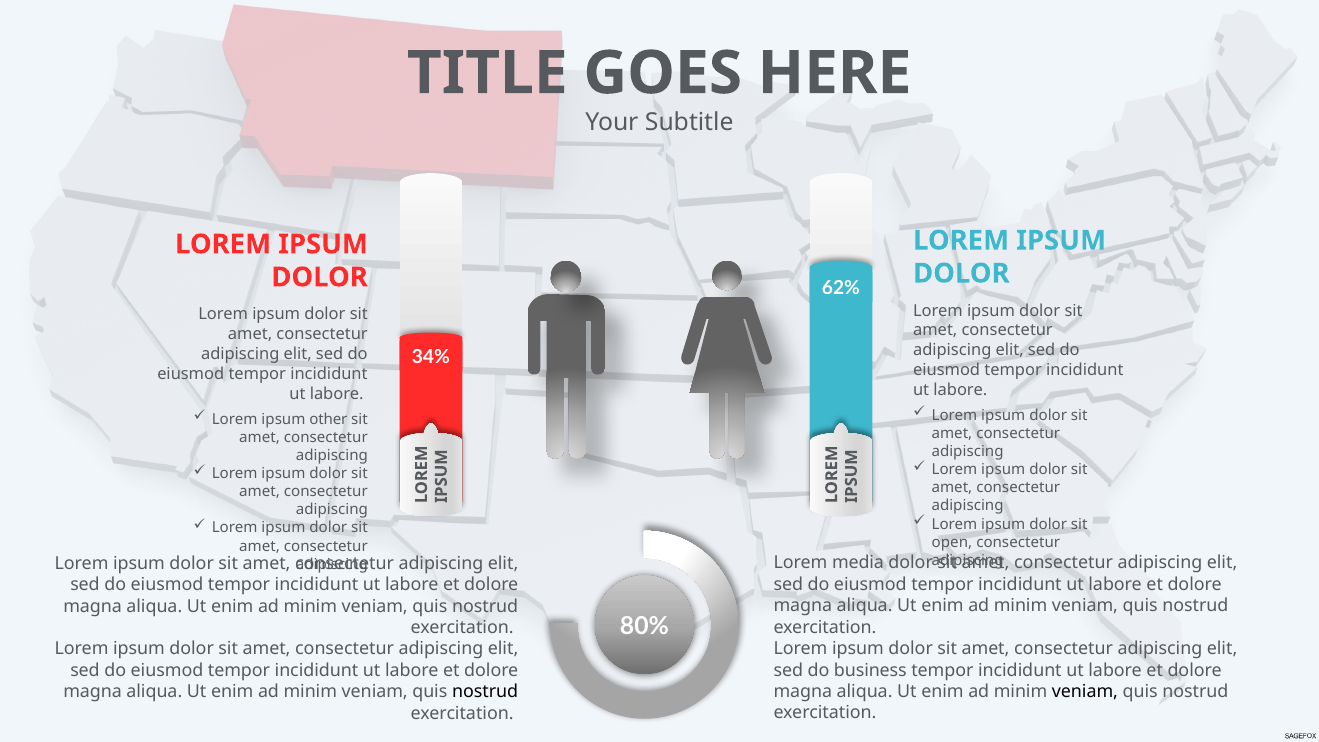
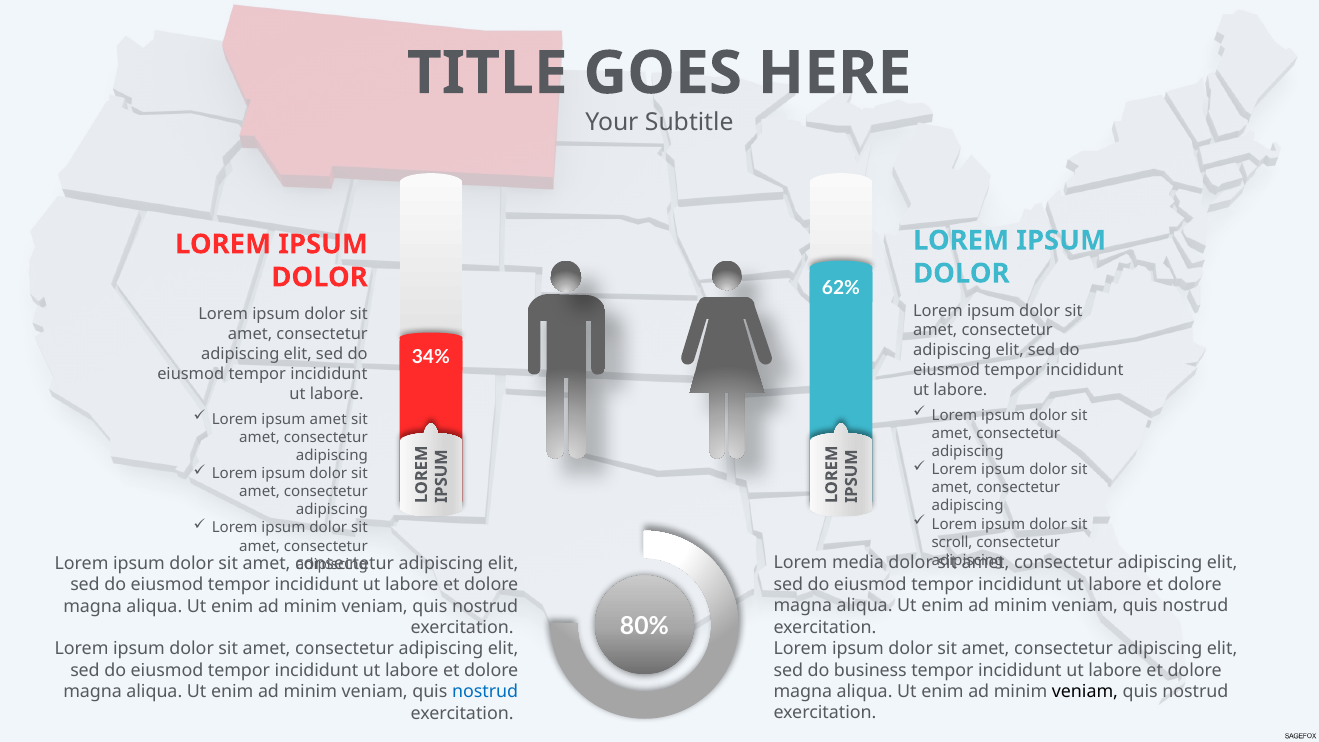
ipsum other: other -> amet (328, 419)
open: open -> scroll (952, 542)
nostrud colour: black -> blue (485, 692)
